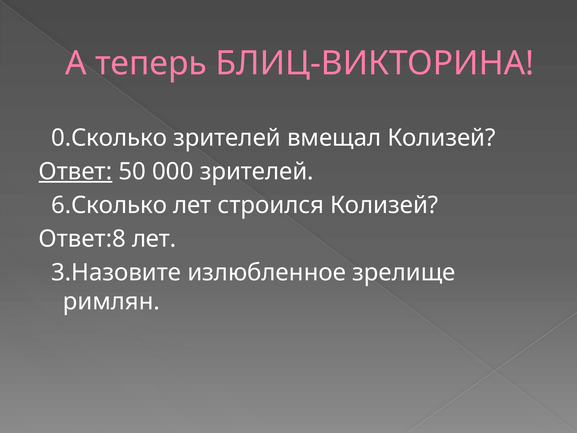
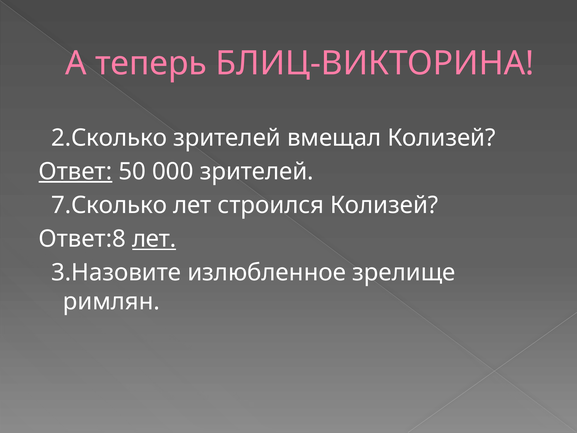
0.Сколько: 0.Сколько -> 2.Сколько (109, 138)
6.Сколько: 6.Сколько -> 7.Сколько (109, 205)
лет underline: none -> present (154, 239)
